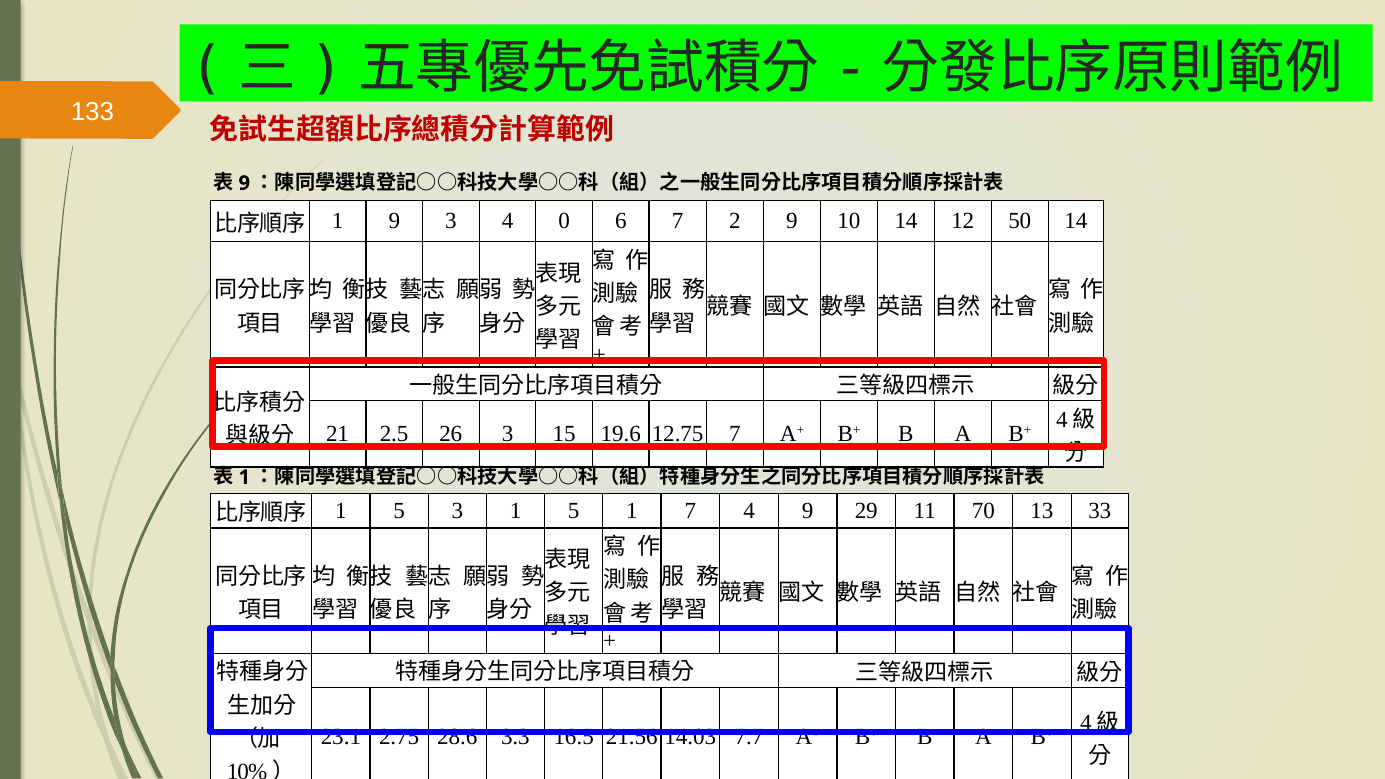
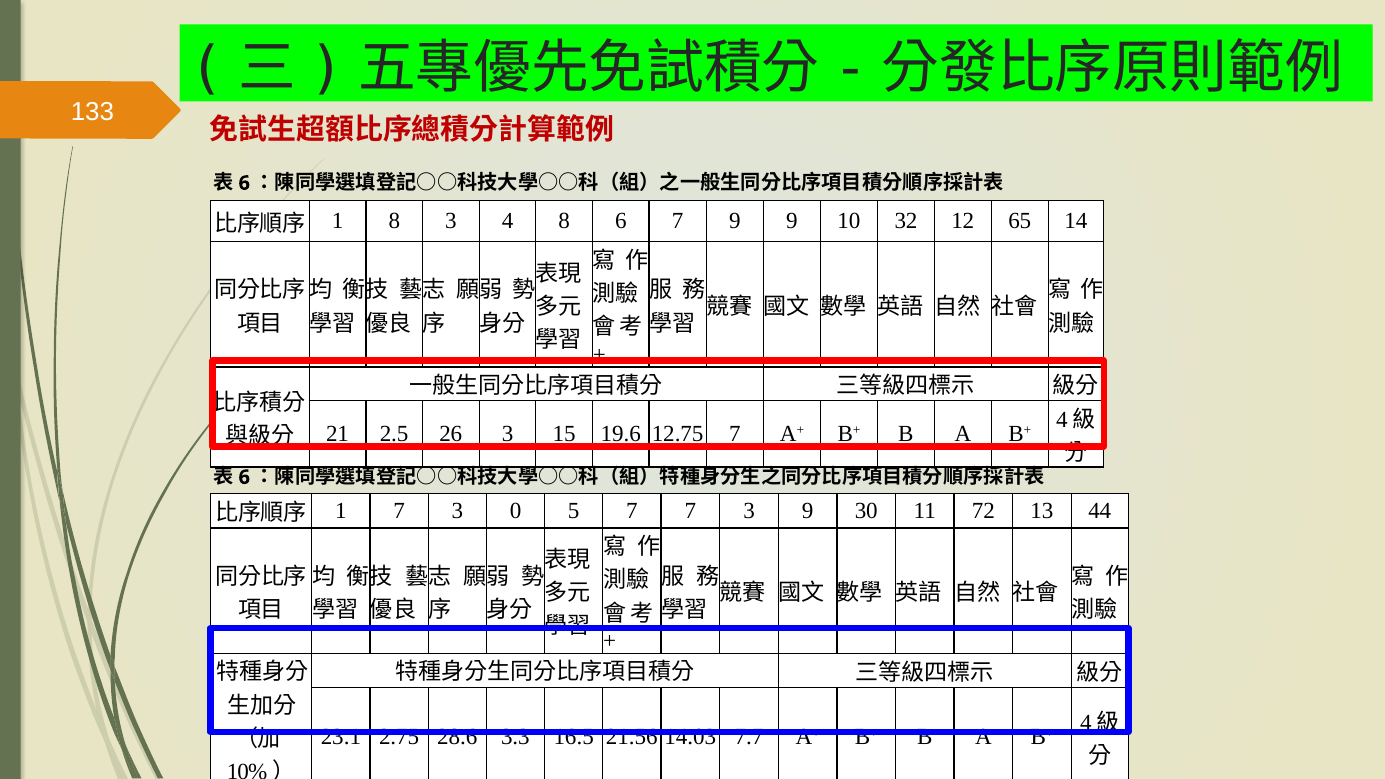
9: 9 -> 6 (244, 183)
1 9: 9 -> 8 (394, 221)
4 0: 0 -> 8 (564, 221)
7 2: 2 -> 9 (735, 221)
10 14: 14 -> 32 (906, 221)
50: 50 -> 65 (1020, 221)
1: 1 -> 6 (244, 477)
5: 5 -> 7 (399, 511)
3 1: 1 -> 0 (516, 511)
5 1: 1 -> 7 (632, 511)
4: 4 -> 3 (749, 511)
29: 29 -> 30 (866, 511)
70: 70 -> 72 (983, 511)
33: 33 -> 44 (1100, 511)
